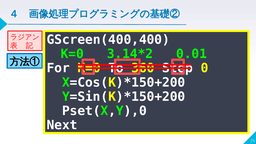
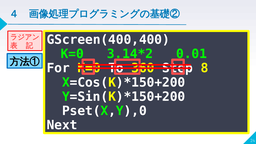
0: 0 -> 8 (204, 68)
